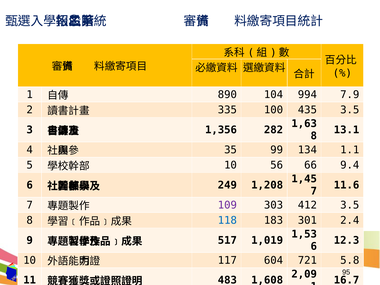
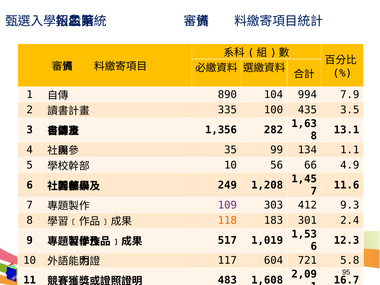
9.4: 9.4 -> 4.9 (350, 165)
412 3.5: 3.5 -> 9.3 (350, 205)
118 colour: blue -> orange (227, 220)
